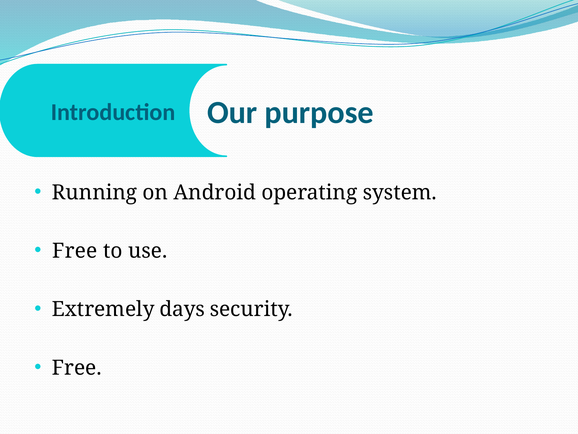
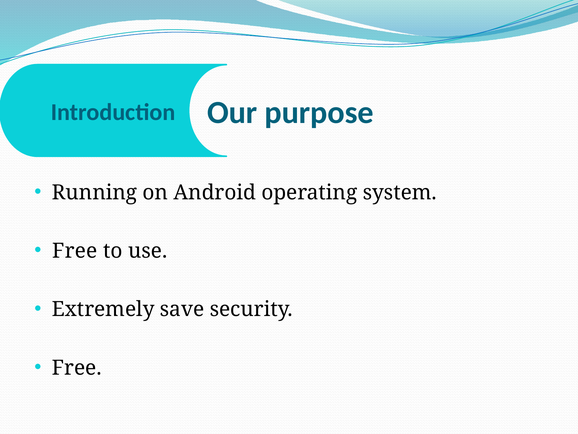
days: days -> save (182, 309)
